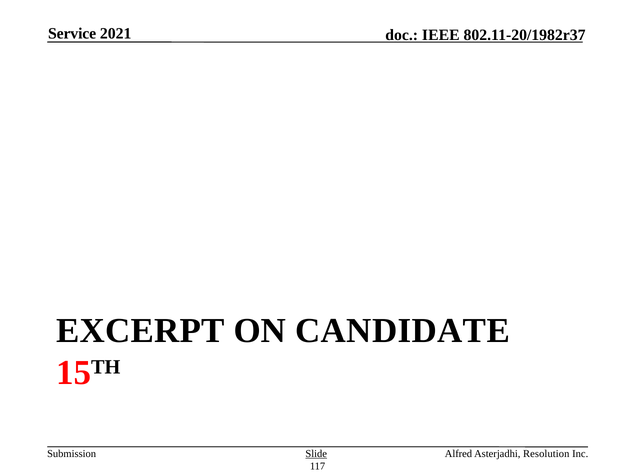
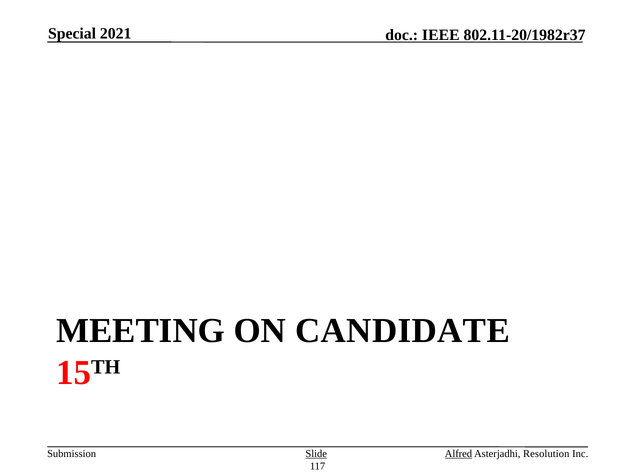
Service: Service -> Special (72, 33)
EXCERPT: EXCERPT -> MEETING (141, 330)
Alfred underline: none -> present (458, 453)
